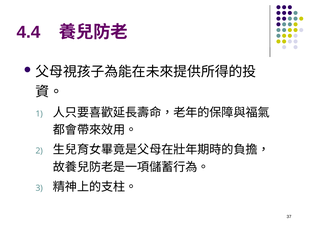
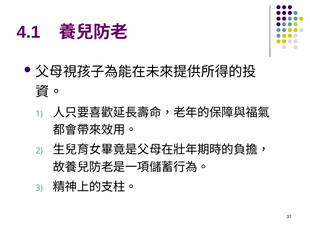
4.4: 4.4 -> 4.1 (28, 32)
